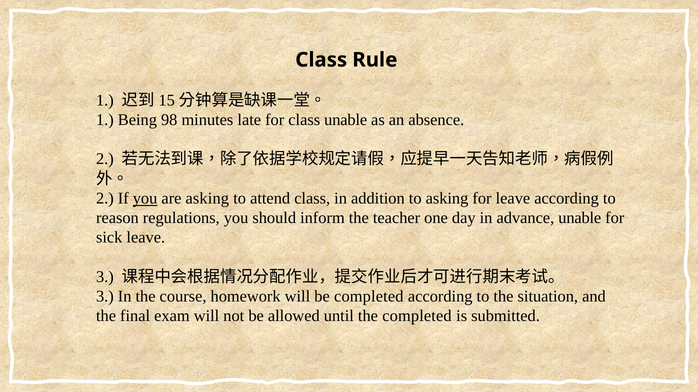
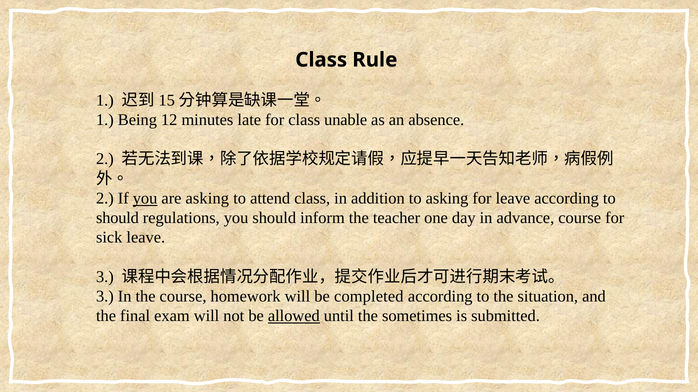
98: 98 -> 12 (169, 120)
reason: reason -> should (117, 218)
advance unable: unable -> course (580, 218)
allowed underline: none -> present (294, 316)
the completed: completed -> sometimes (417, 316)
